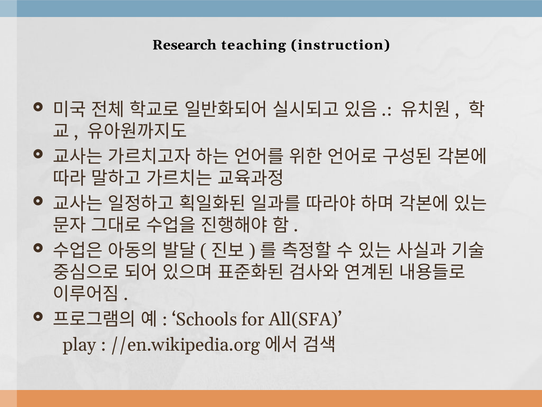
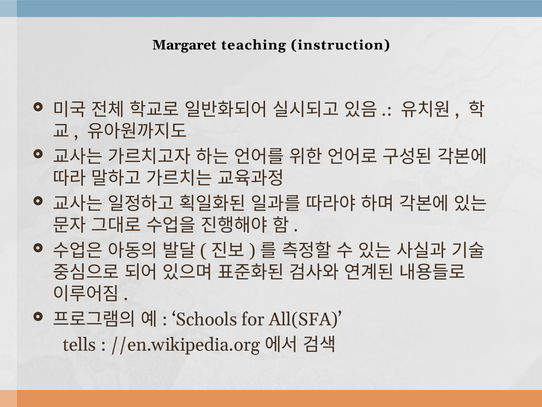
Research: Research -> Margaret (184, 45)
play: play -> tells (80, 344)
